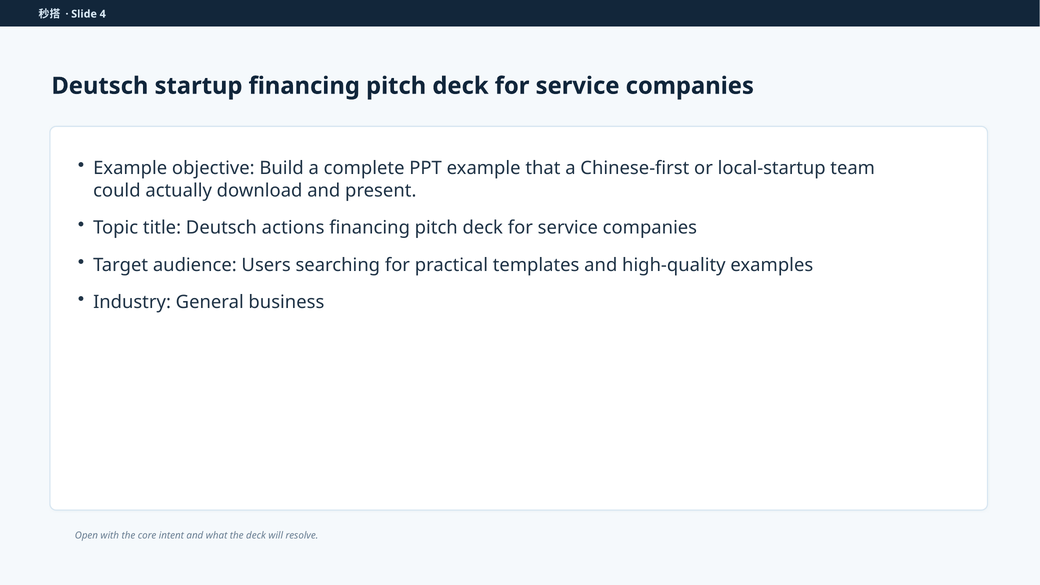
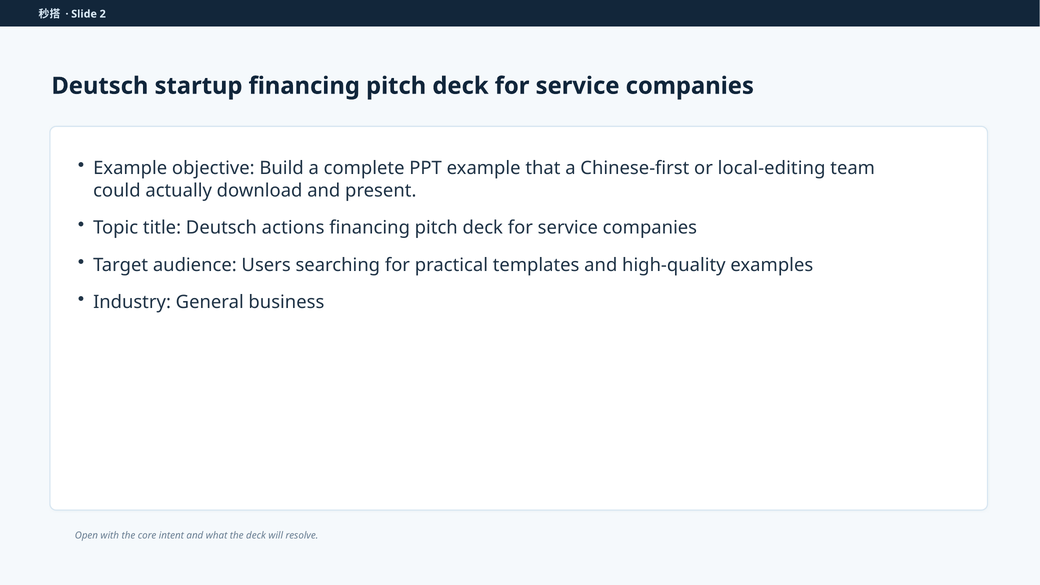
4: 4 -> 2 (103, 14)
local-startup: local-startup -> local-editing (772, 168)
